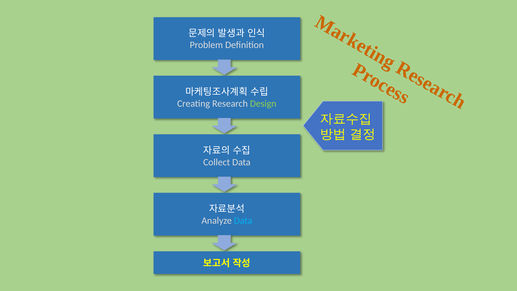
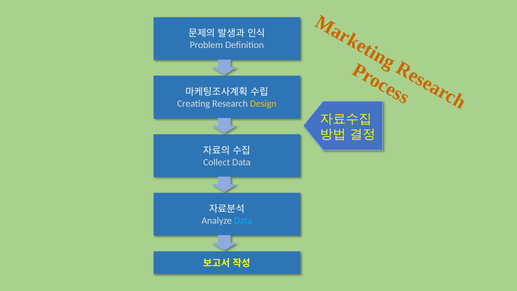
Design colour: light green -> yellow (263, 104)
